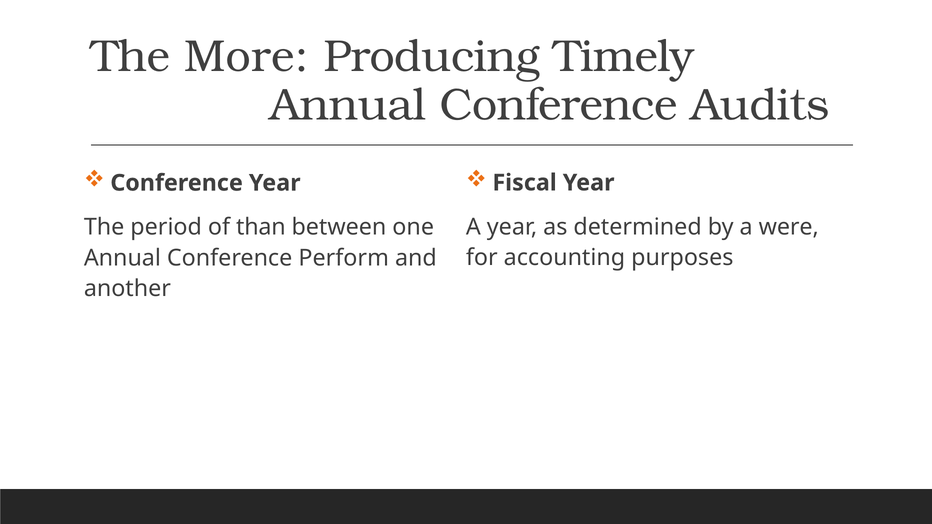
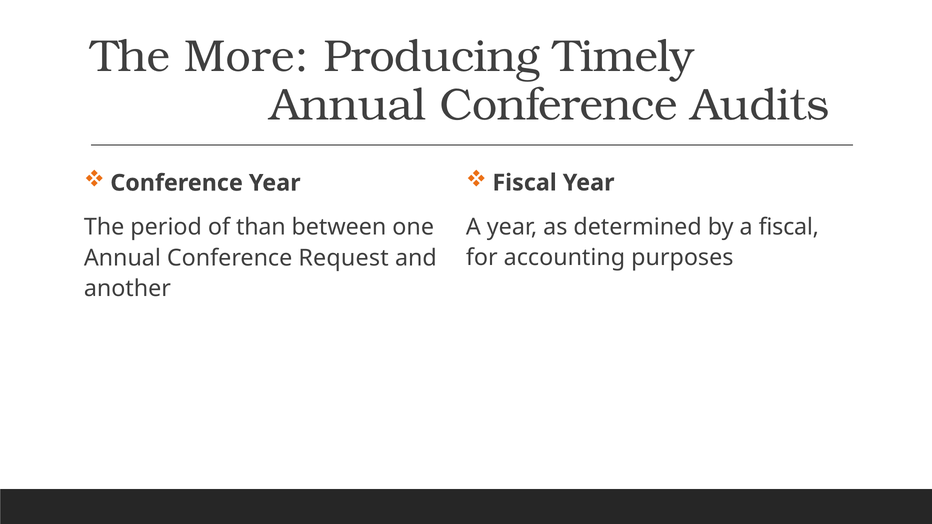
a were: were -> fiscal (789, 227)
Perform: Perform -> Request (344, 258)
